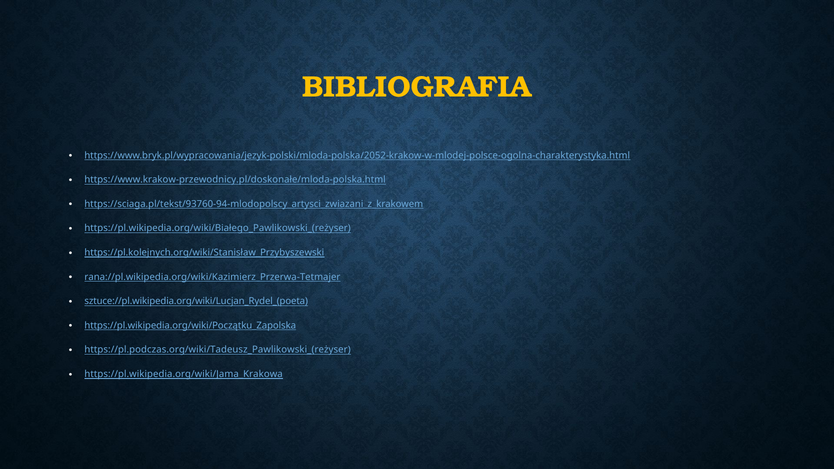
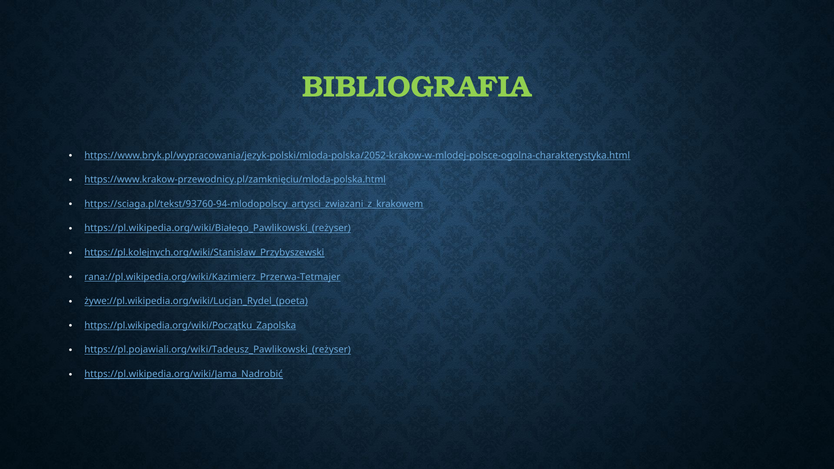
BIBLIOGRAFIA colour: yellow -> light green (417, 87)
https://www.krakow-przewodnicy.pl/doskonałe/mloda-polska.html: https://www.krakow-przewodnicy.pl/doskonałe/mloda-polska.html -> https://www.krakow-przewodnicy.pl/zamknięciu/mloda-polska.html (235, 180)
sztuce://pl.wikipedia.org/wiki/Lucjan_Rydel_(poeta: sztuce://pl.wikipedia.org/wiki/Lucjan_Rydel_(poeta -> żywe://pl.wikipedia.org/wiki/Lucjan_Rydel_(poeta (196, 301)
https://pl.podczas.org/wiki/Tadeusz_Pawlikowski_(reżyser: https://pl.podczas.org/wiki/Tadeusz_Pawlikowski_(reżyser -> https://pl.pojawiali.org/wiki/Tadeusz_Pawlikowski_(reżyser (218, 350)
https://pl.wikipedia.org/wiki/Jama_Krakowa: https://pl.wikipedia.org/wiki/Jama_Krakowa -> https://pl.wikipedia.org/wiki/Jama_Nadrobić (184, 374)
